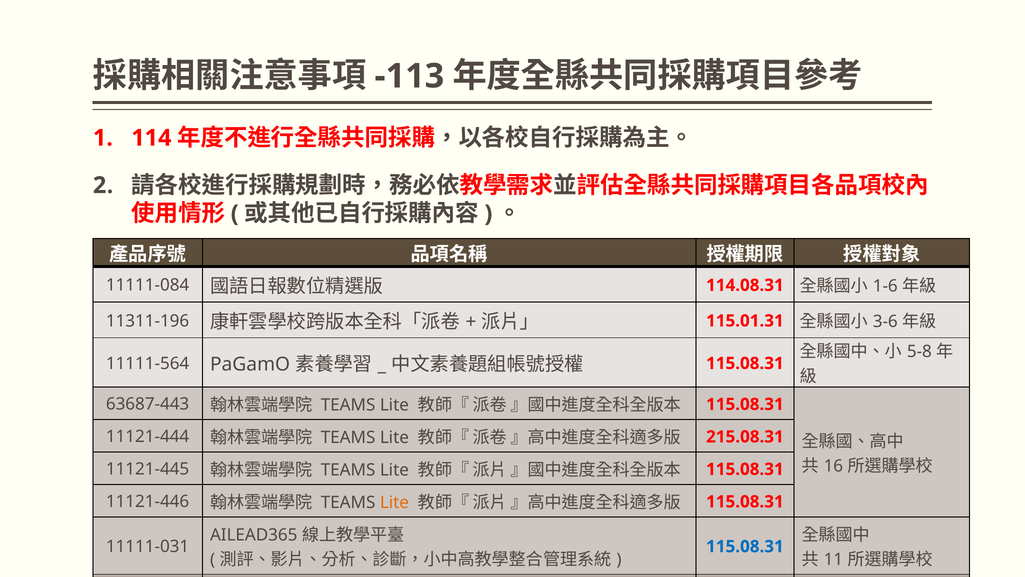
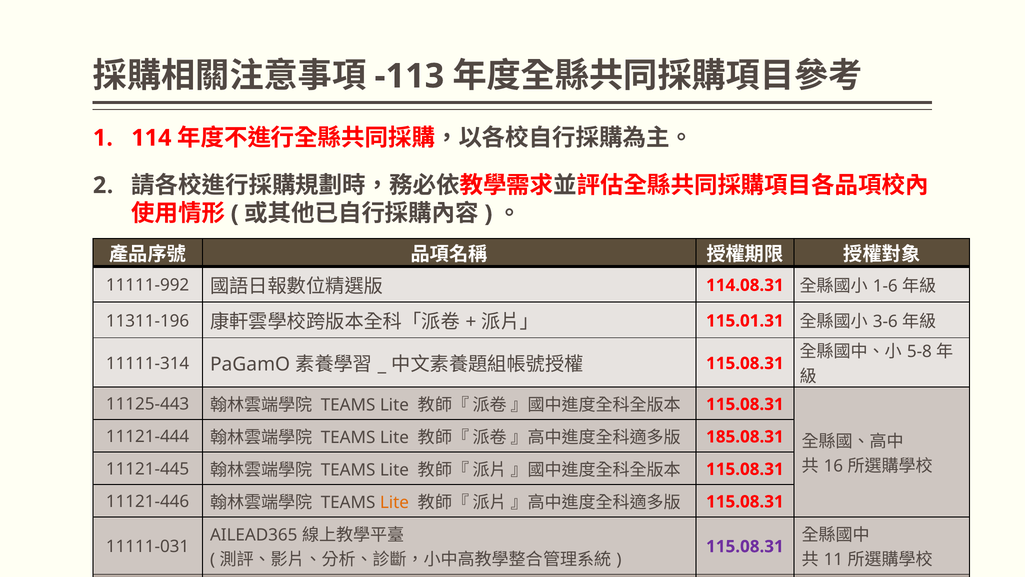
11111-084: 11111-084 -> 11111-992 (148, 285)
11111-564: 11111-564 -> 11111-314 (148, 363)
63687-443: 63687-443 -> 11125-443 (148, 404)
215.08.31: 215.08.31 -> 185.08.31 (745, 436)
115.08.31 colour: blue -> purple (745, 546)
